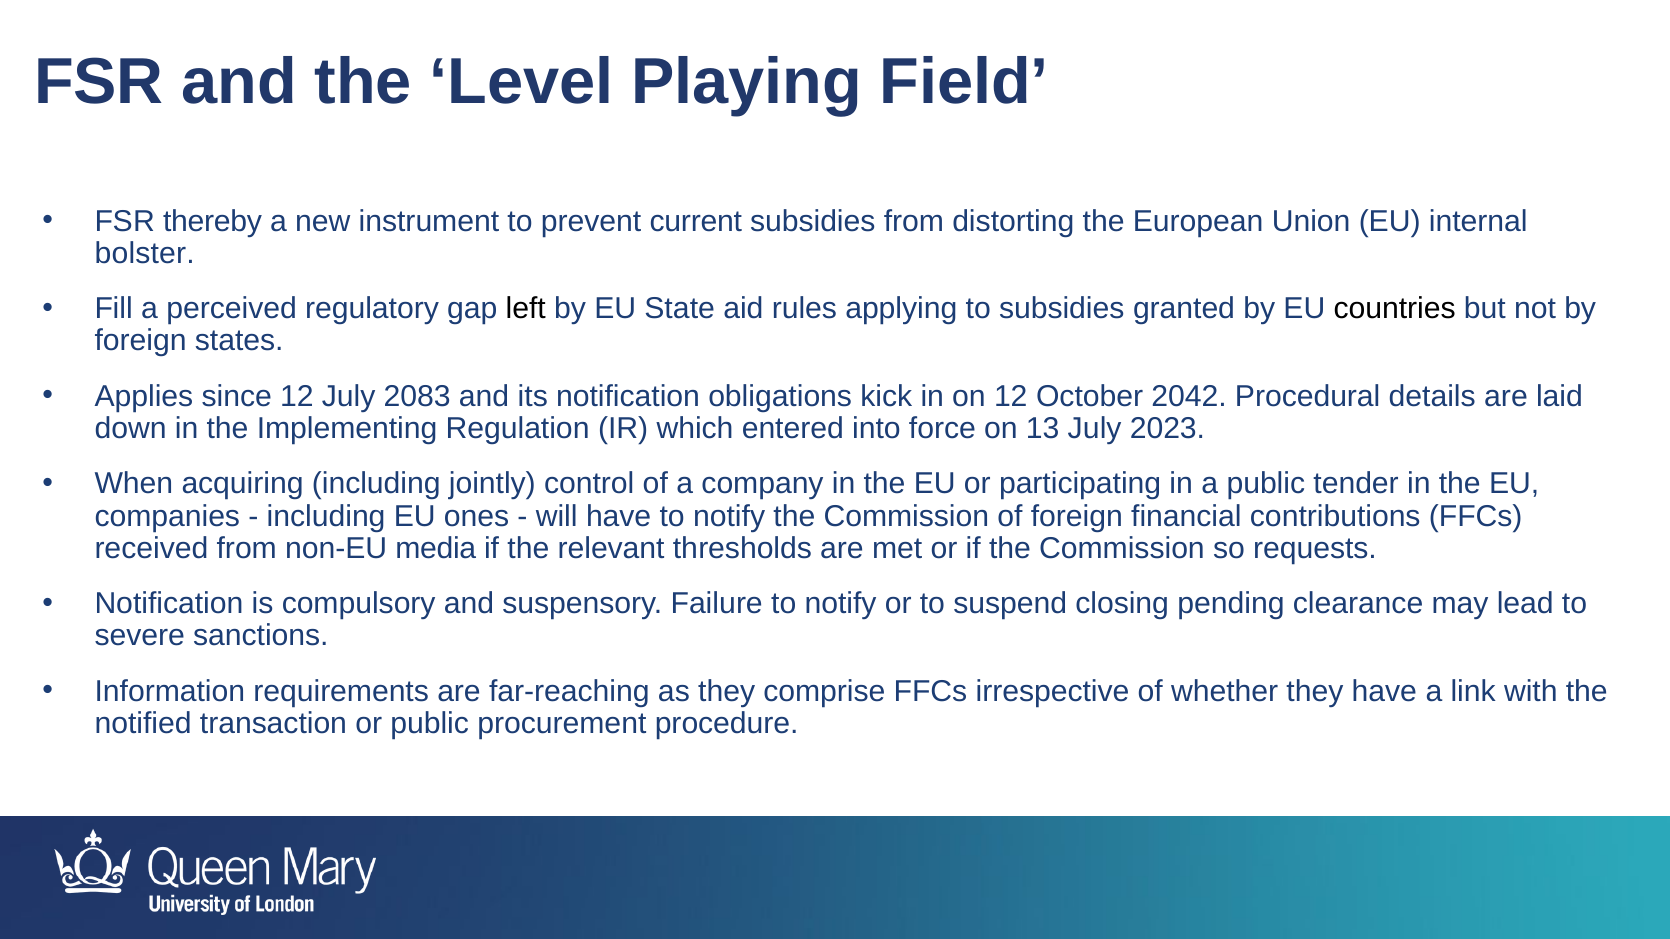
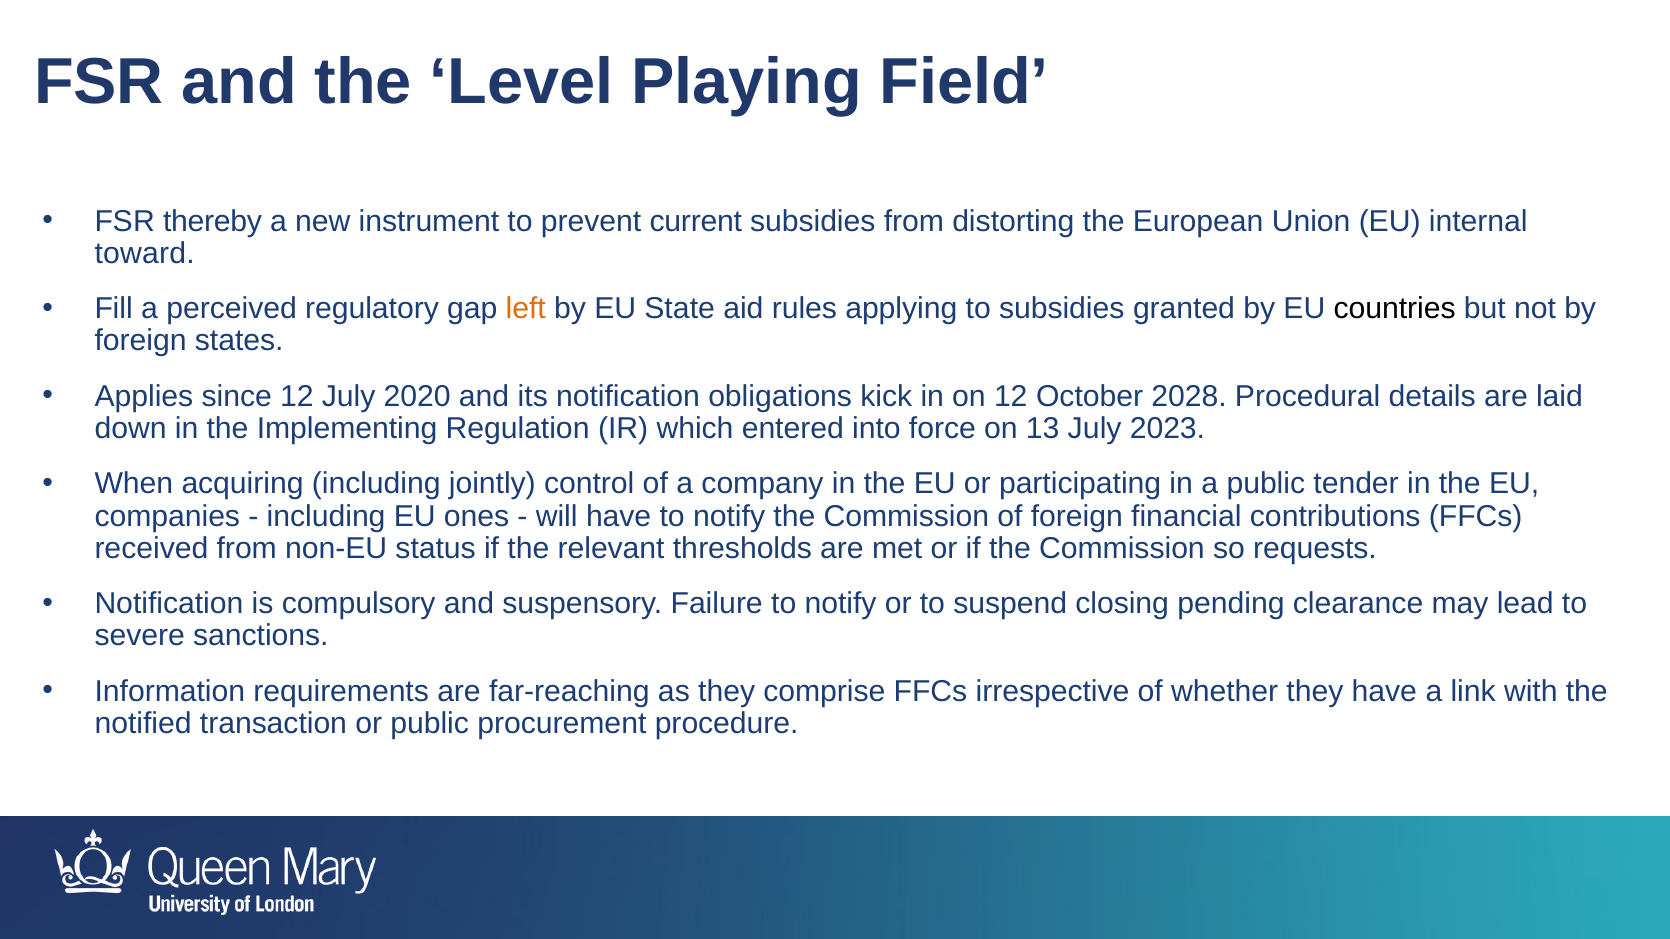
bolster: bolster -> toward (145, 253)
left colour: black -> orange (526, 309)
2083: 2083 -> 2020 (417, 396)
2042: 2042 -> 2028 (1189, 396)
media: media -> status (436, 549)
